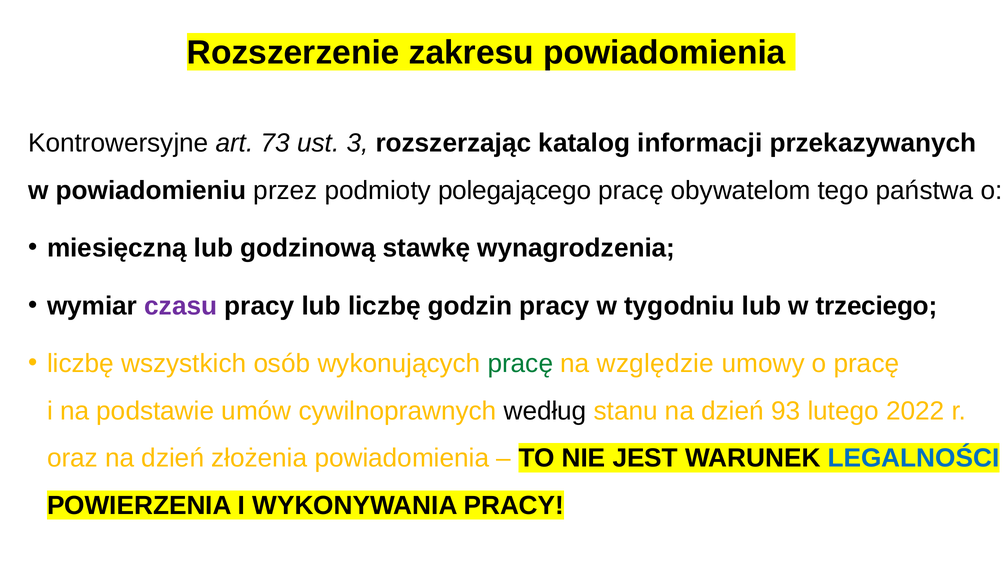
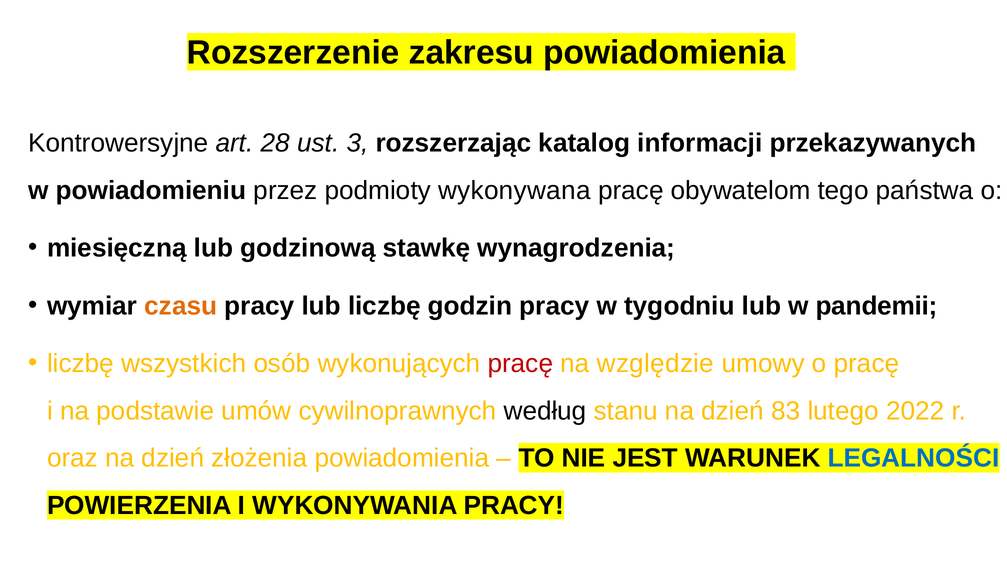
73: 73 -> 28 (275, 143)
polegającego: polegającego -> wykonywana (514, 190)
czasu colour: purple -> orange (181, 306)
trzeciego: trzeciego -> pandemii (877, 306)
pracę colour: green -> red (520, 363)
93: 93 -> 83 (786, 411)
